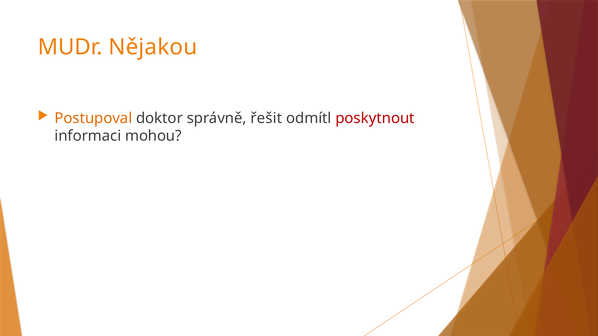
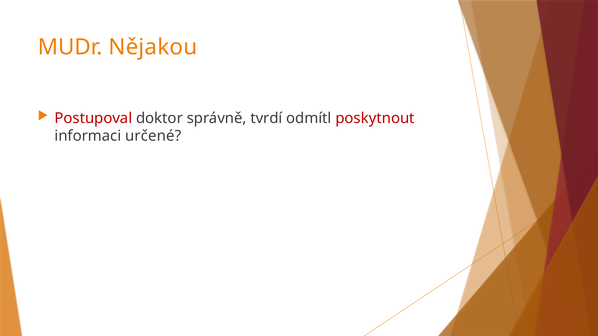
Postupoval colour: orange -> red (93, 118)
řešit: řešit -> tvrdí (266, 118)
mohou: mohou -> určené (153, 136)
